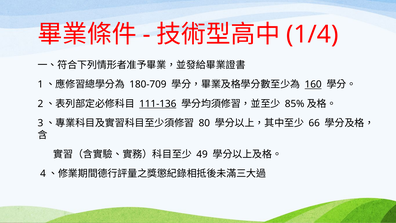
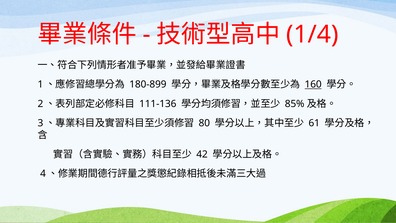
180-709: 180-709 -> 180-899 (148, 84)
111-136 underline: present -> none (158, 104)
66: 66 -> 61 (314, 123)
49: 49 -> 42 (202, 154)
